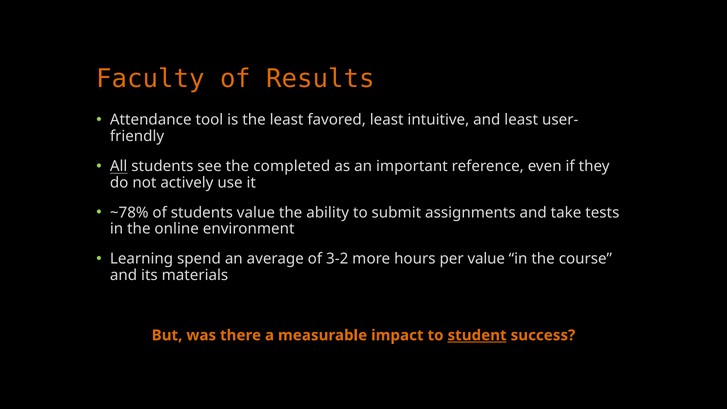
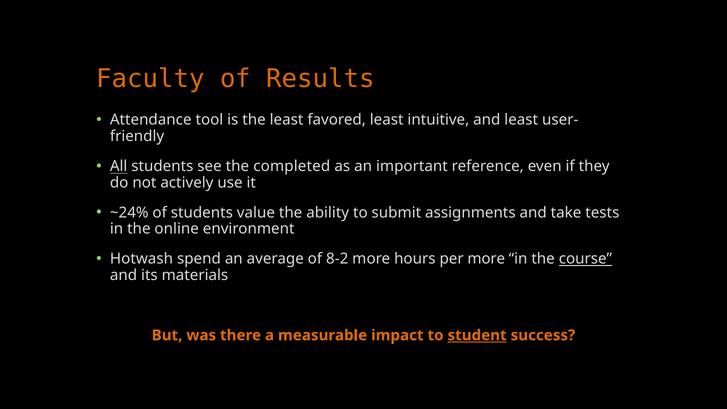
~78%: ~78% -> ~24% (129, 213)
Learning: Learning -> Hotwash (142, 259)
3-2: 3-2 -> 8-2 (337, 259)
per value: value -> more (486, 259)
course underline: none -> present (585, 259)
